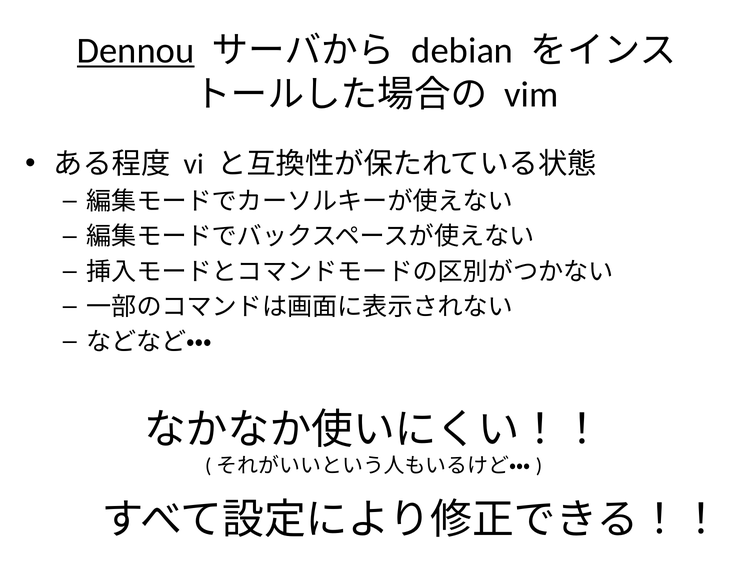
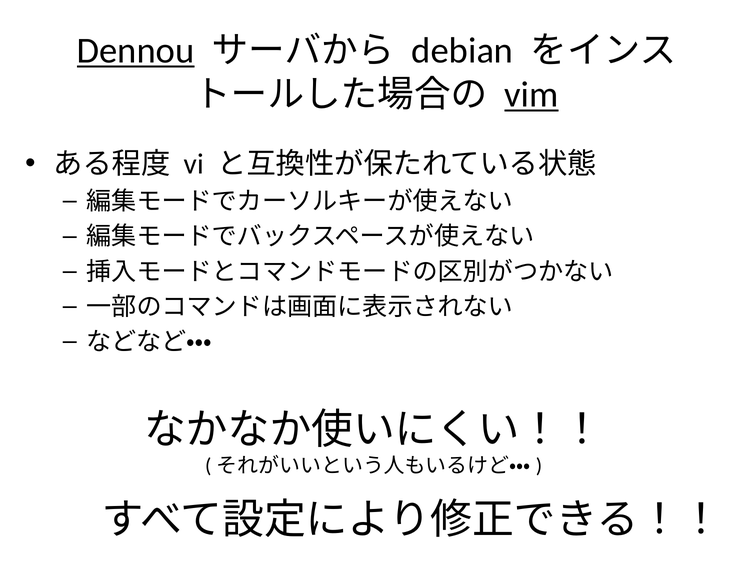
vim underline: none -> present (531, 95)
